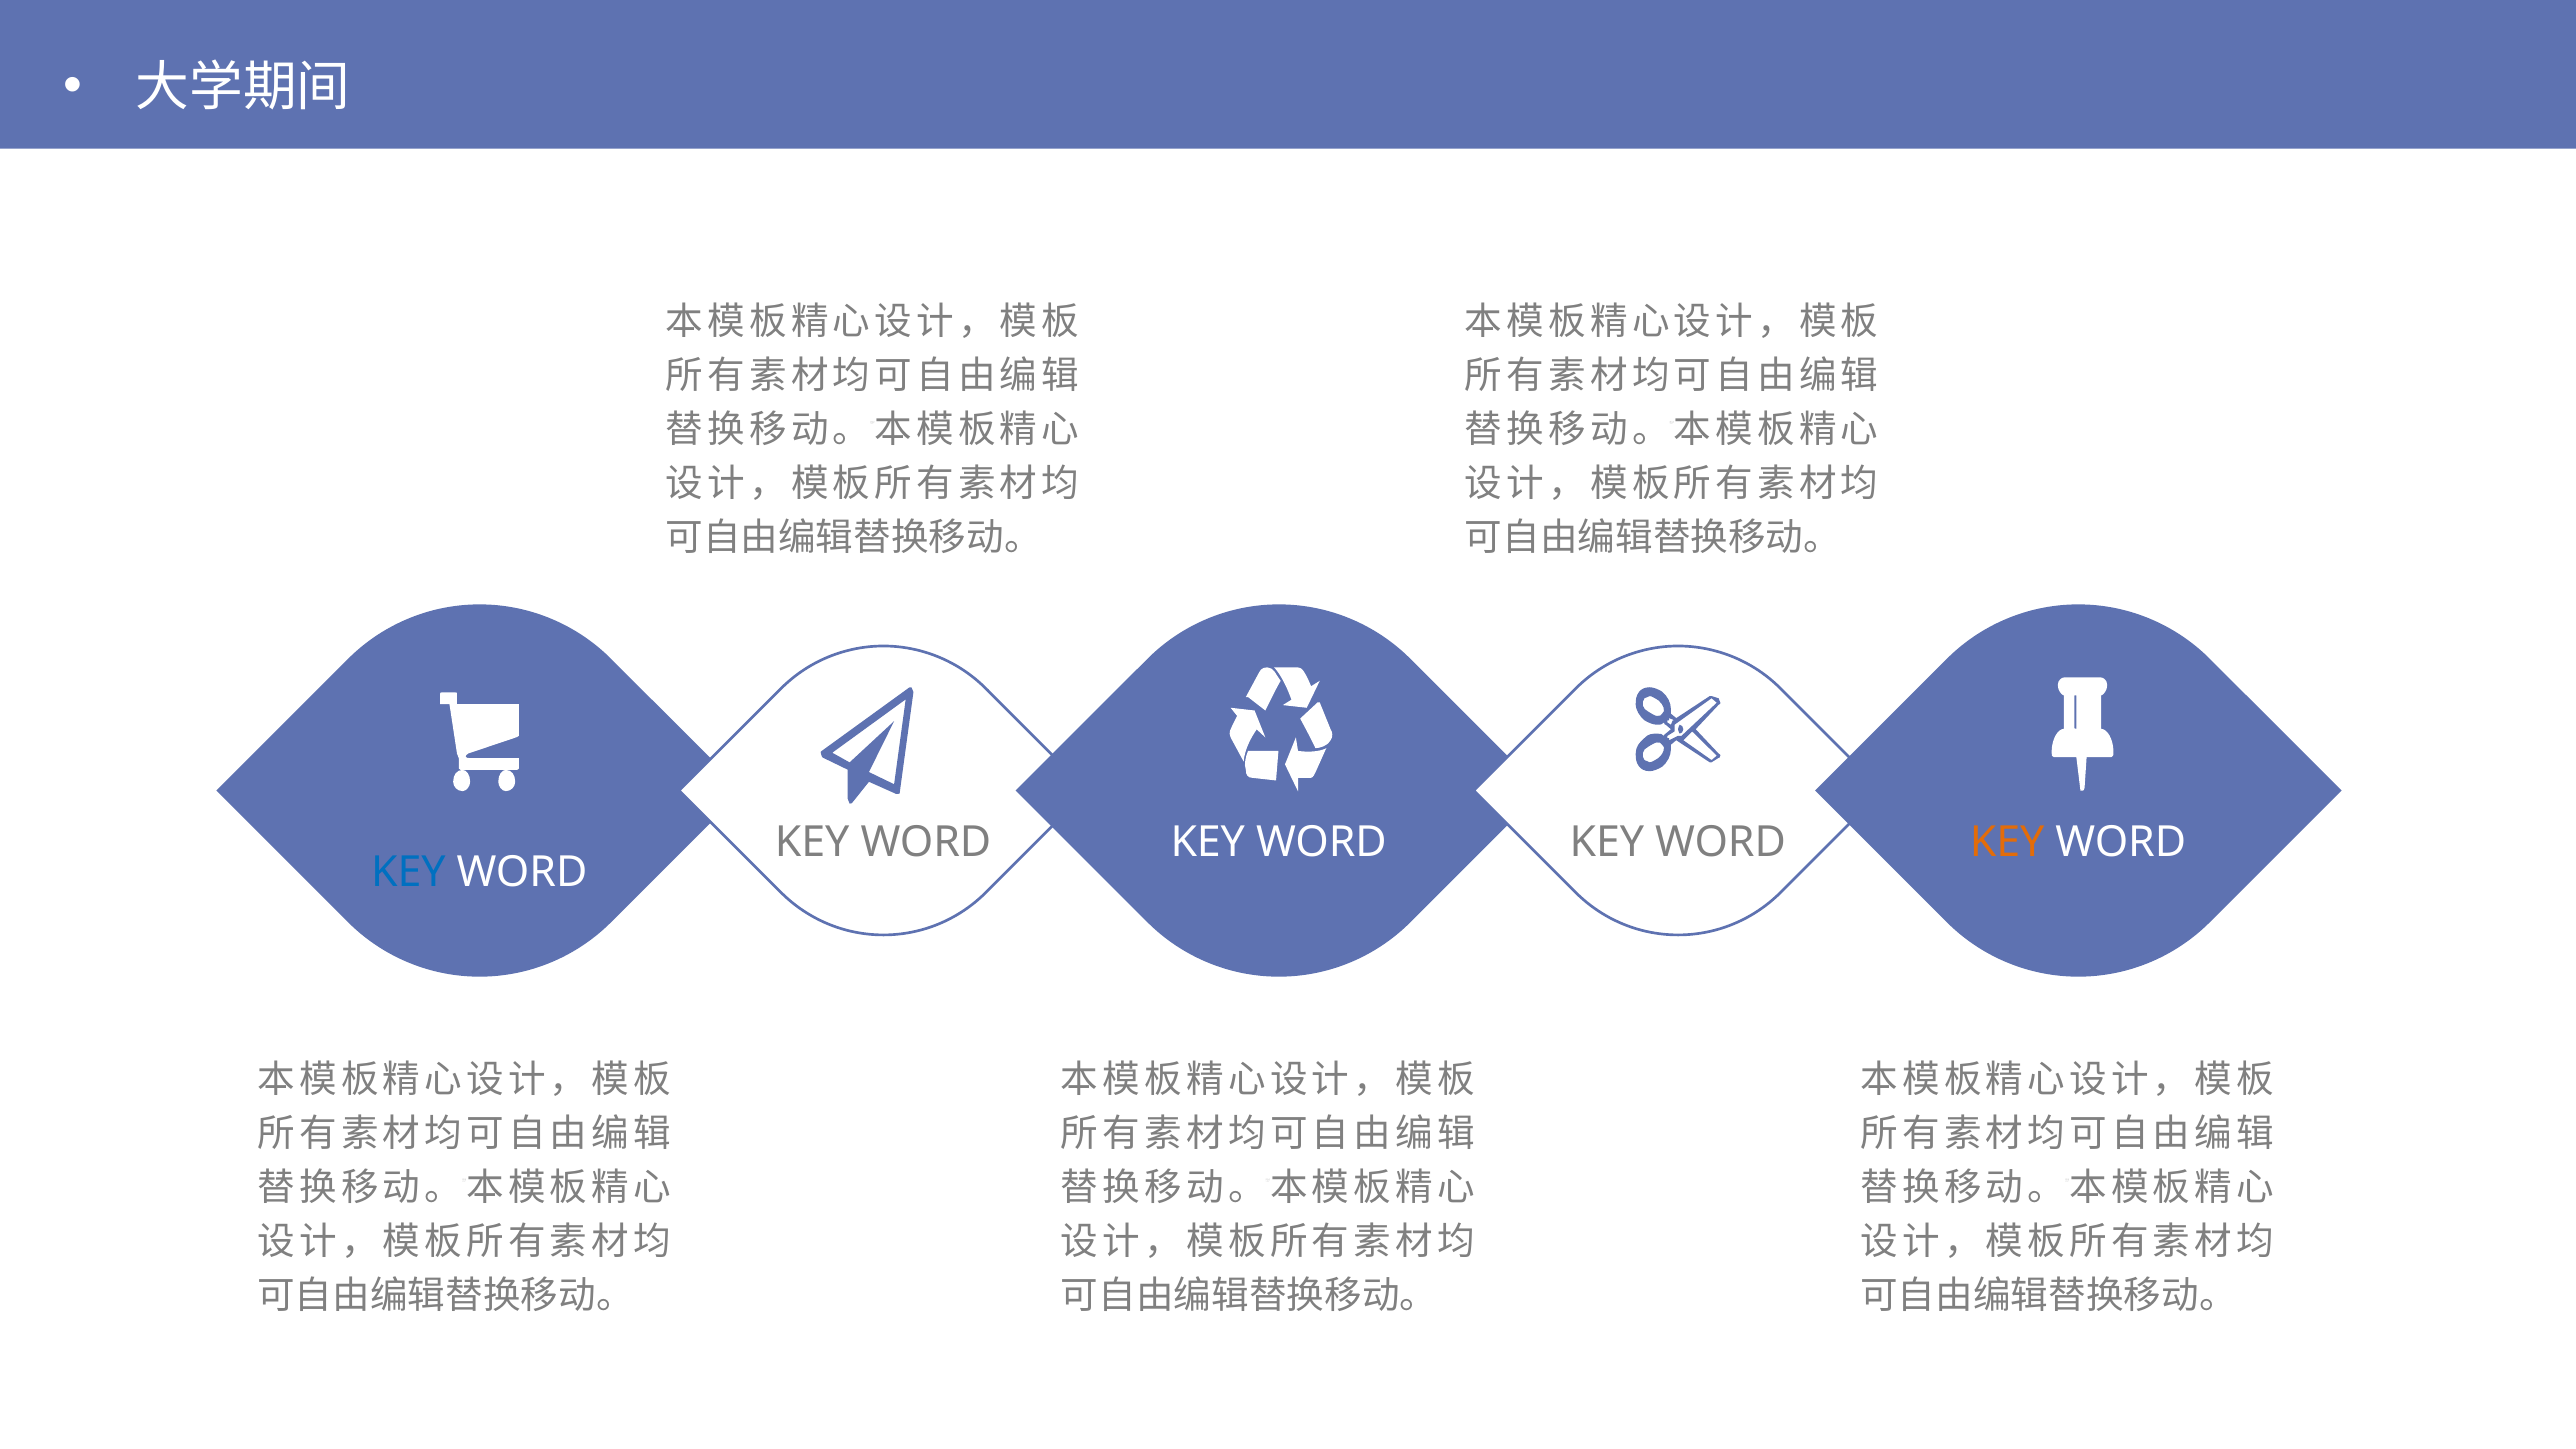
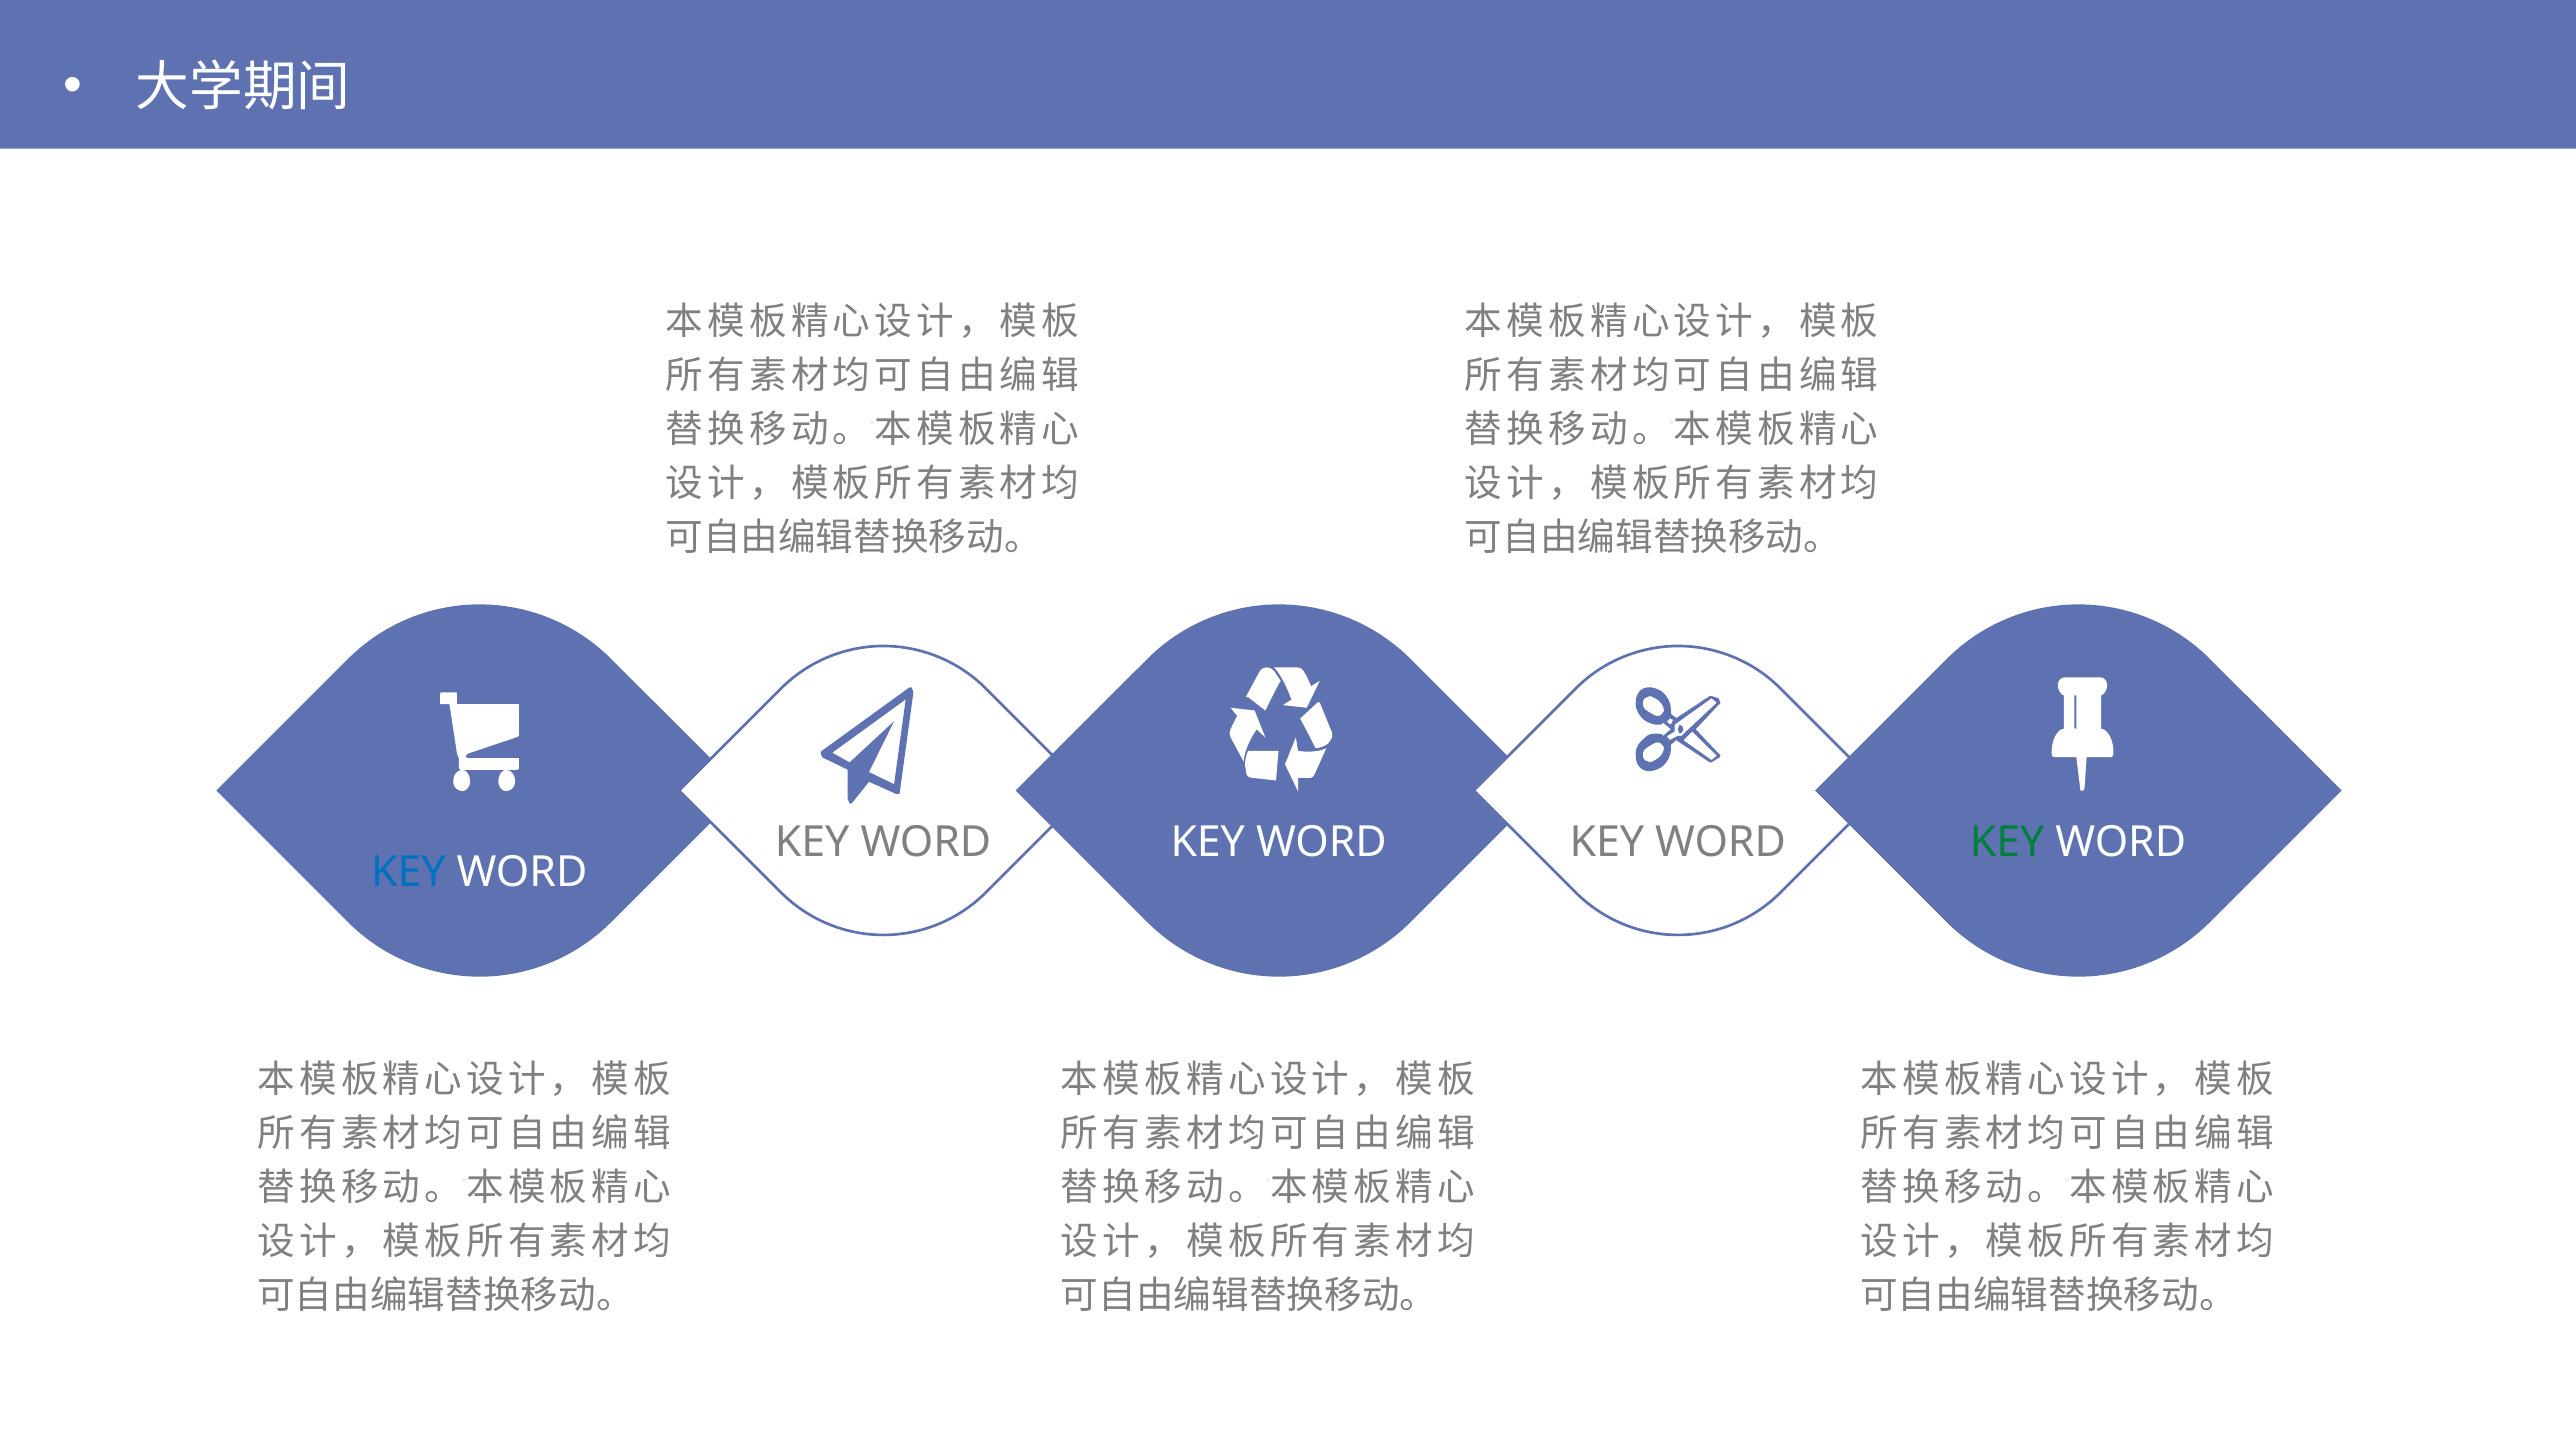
KEY colour: orange -> green (2007, 842)
